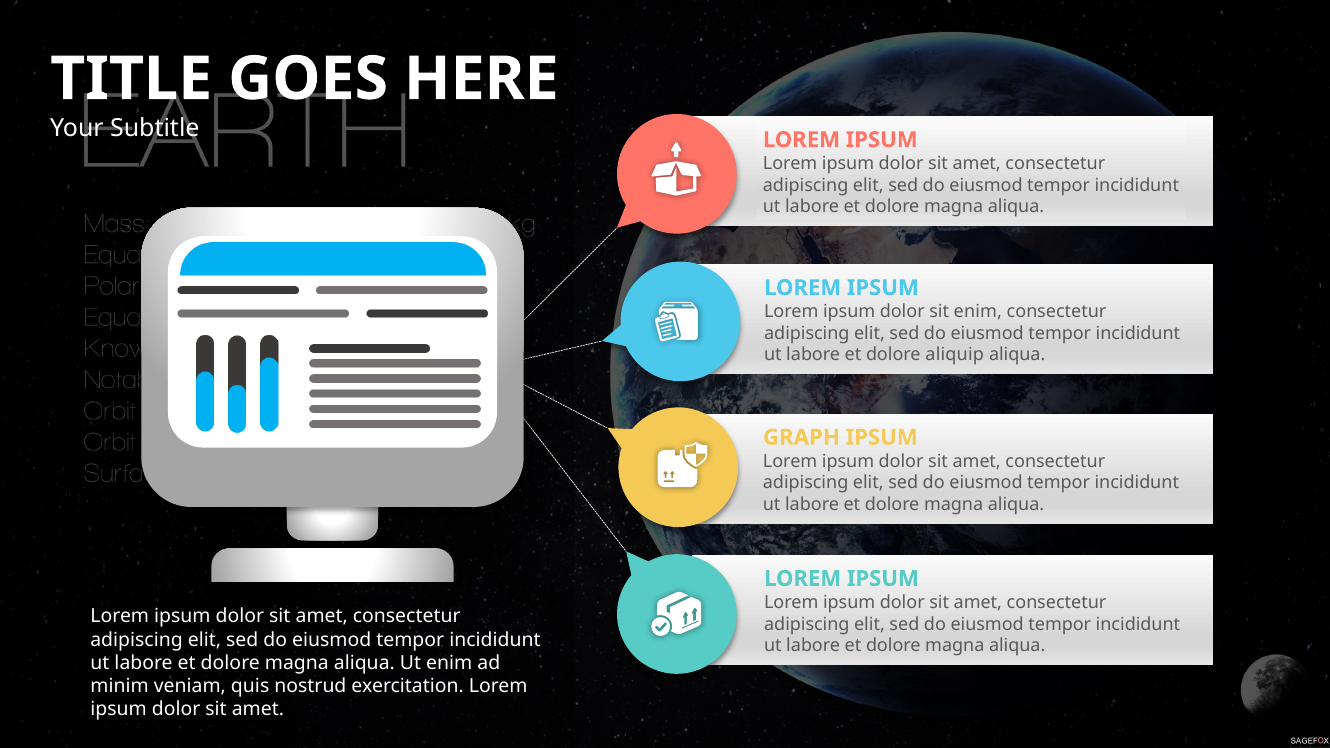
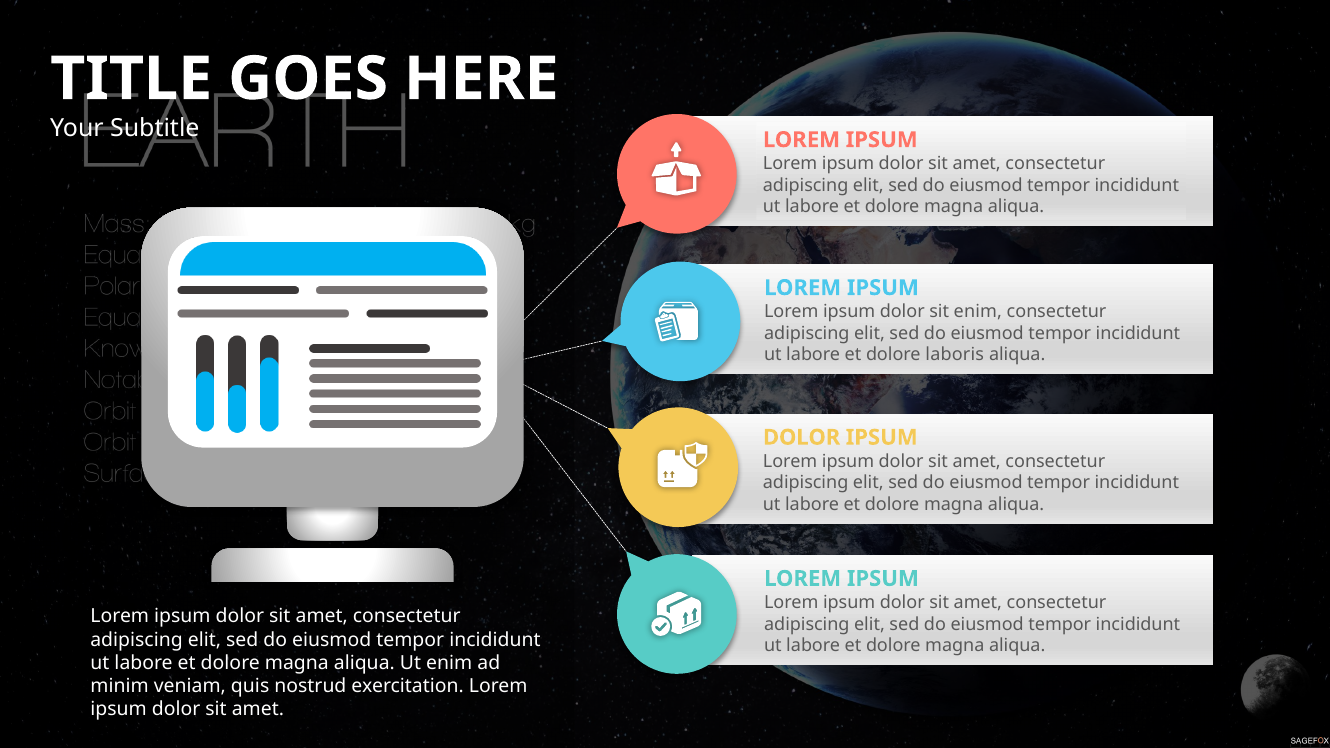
aliquip: aliquip -> laboris (955, 355)
GRAPH: GRAPH -> DOLOR (802, 437)
